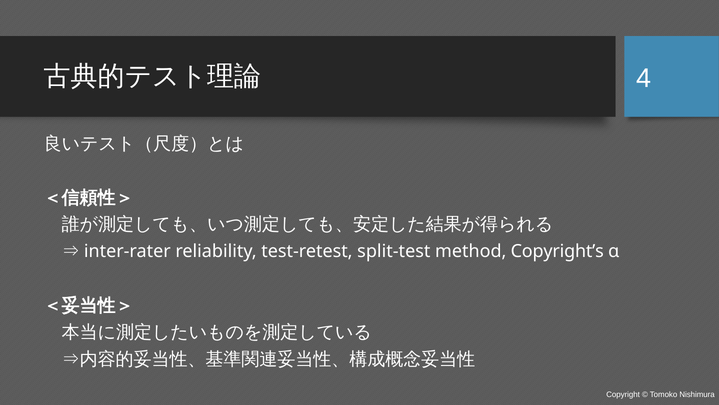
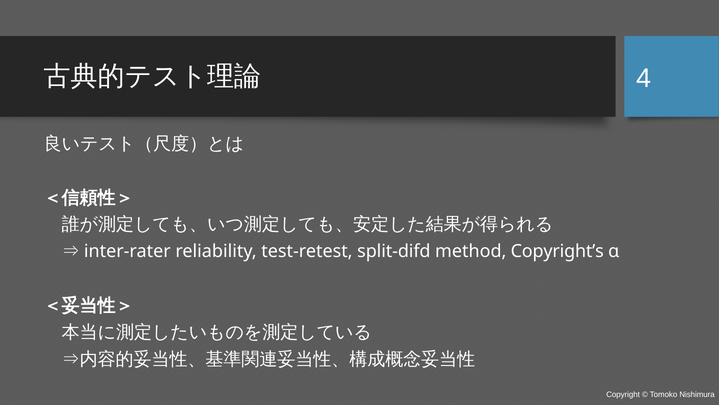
split-test: split-test -> split-difd (394, 251)
